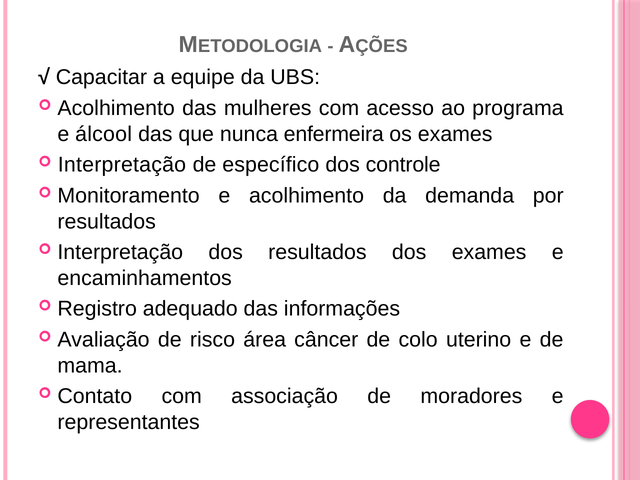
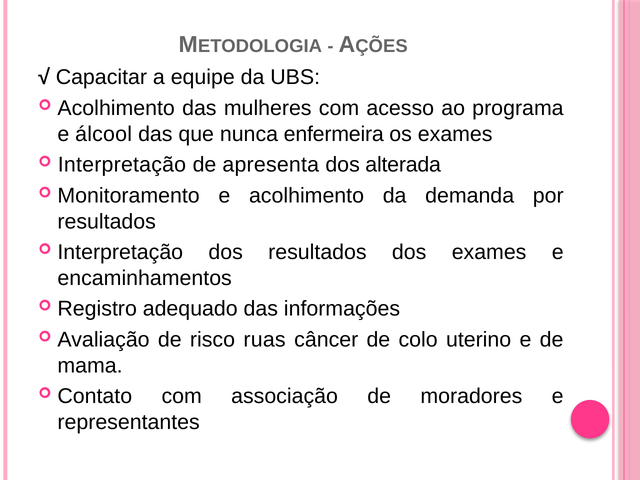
específico: específico -> apresenta (271, 165)
controle: controle -> alterada (403, 165)
área: área -> ruas (265, 340)
